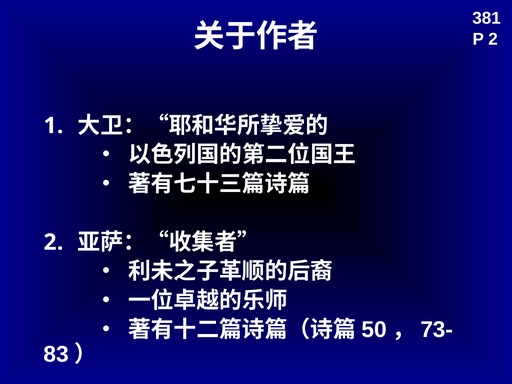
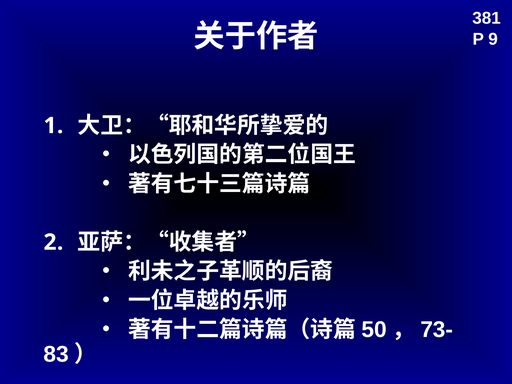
P 2: 2 -> 9 (493, 39)
